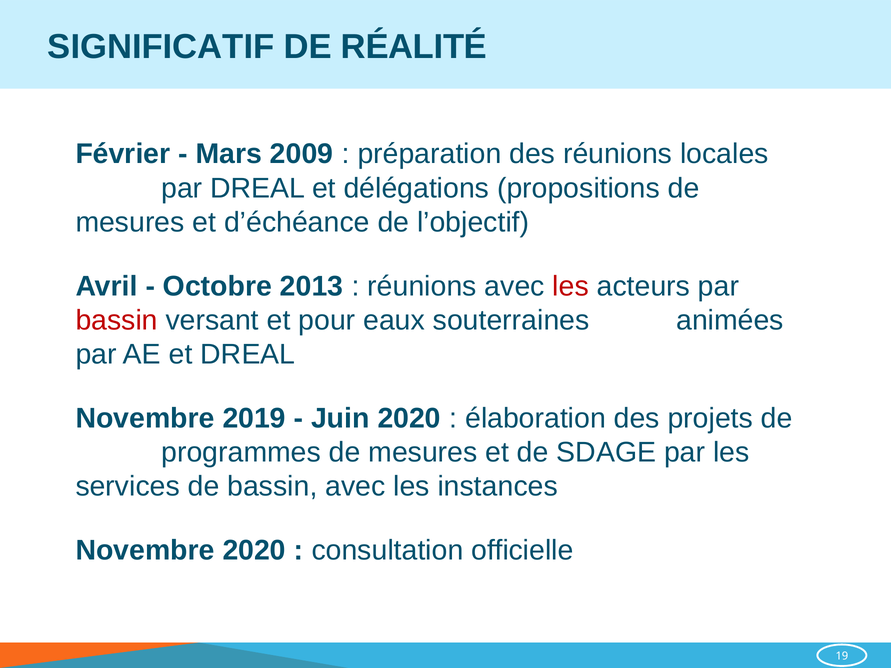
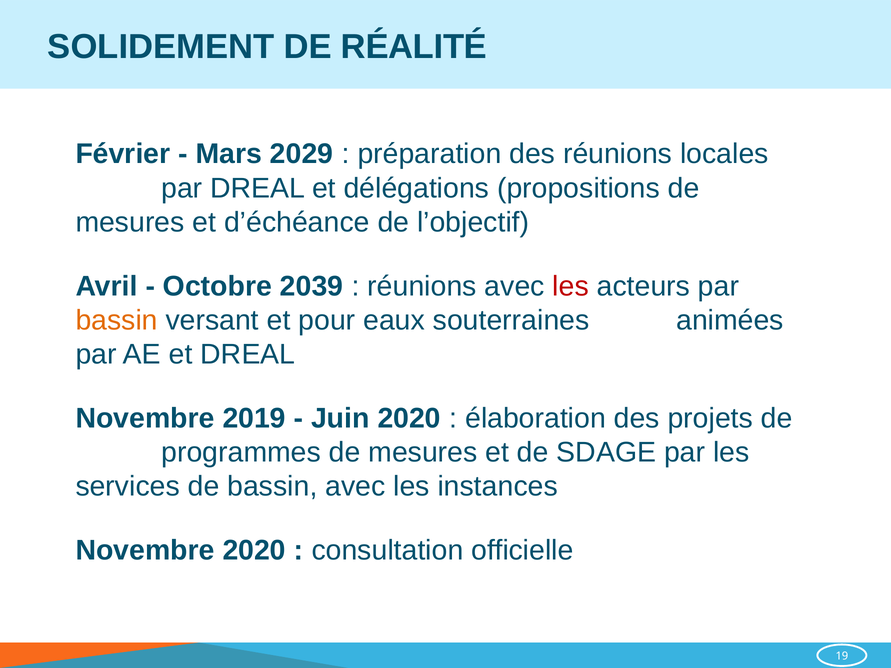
SIGNIFICATIF: SIGNIFICATIF -> SOLIDEMENT (161, 47)
2009: 2009 -> 2029 (302, 154)
2013: 2013 -> 2039 (312, 286)
bassin colour: red -> orange (117, 320)
